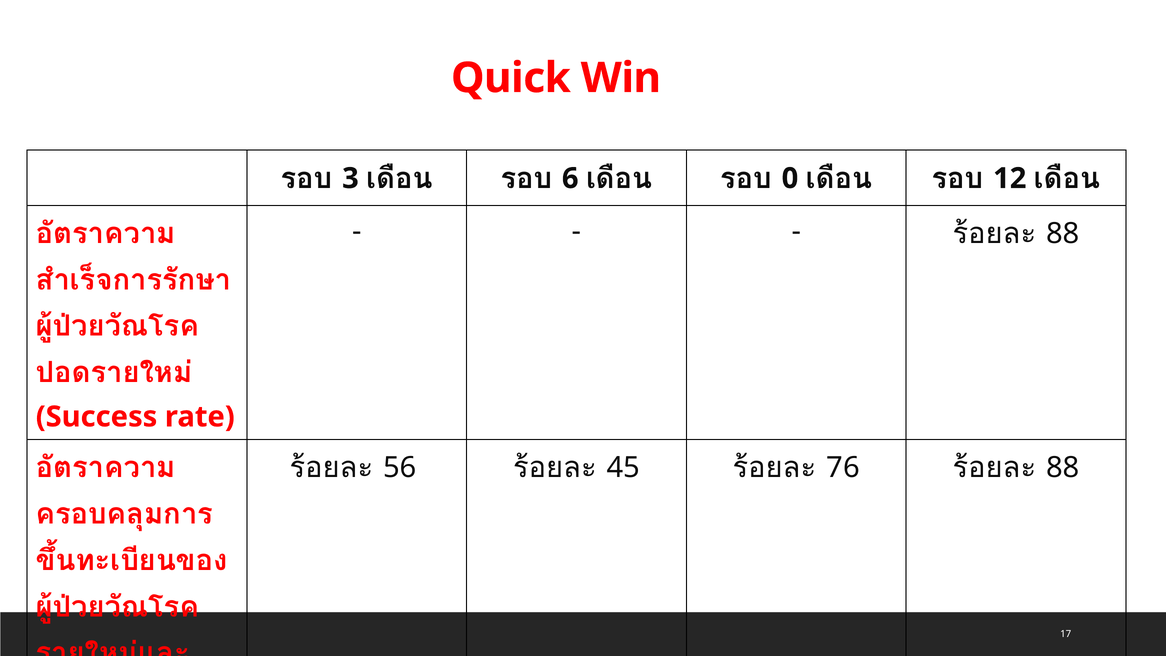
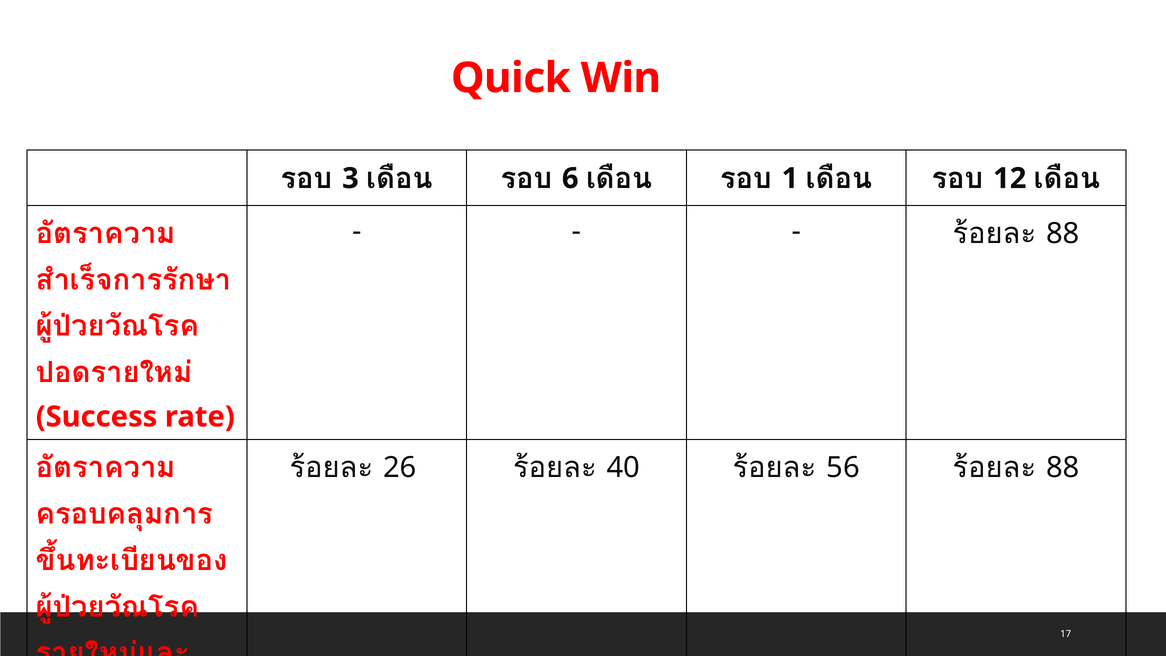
0: 0 -> 1 (790, 178)
56: 56 -> 26 (400, 468)
45: 45 -> 40 (623, 468)
76: 76 -> 56 (843, 468)
